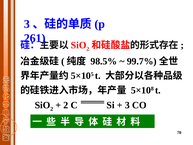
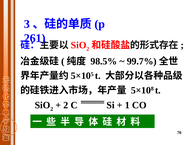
3: 3 -> 1 (127, 105)
